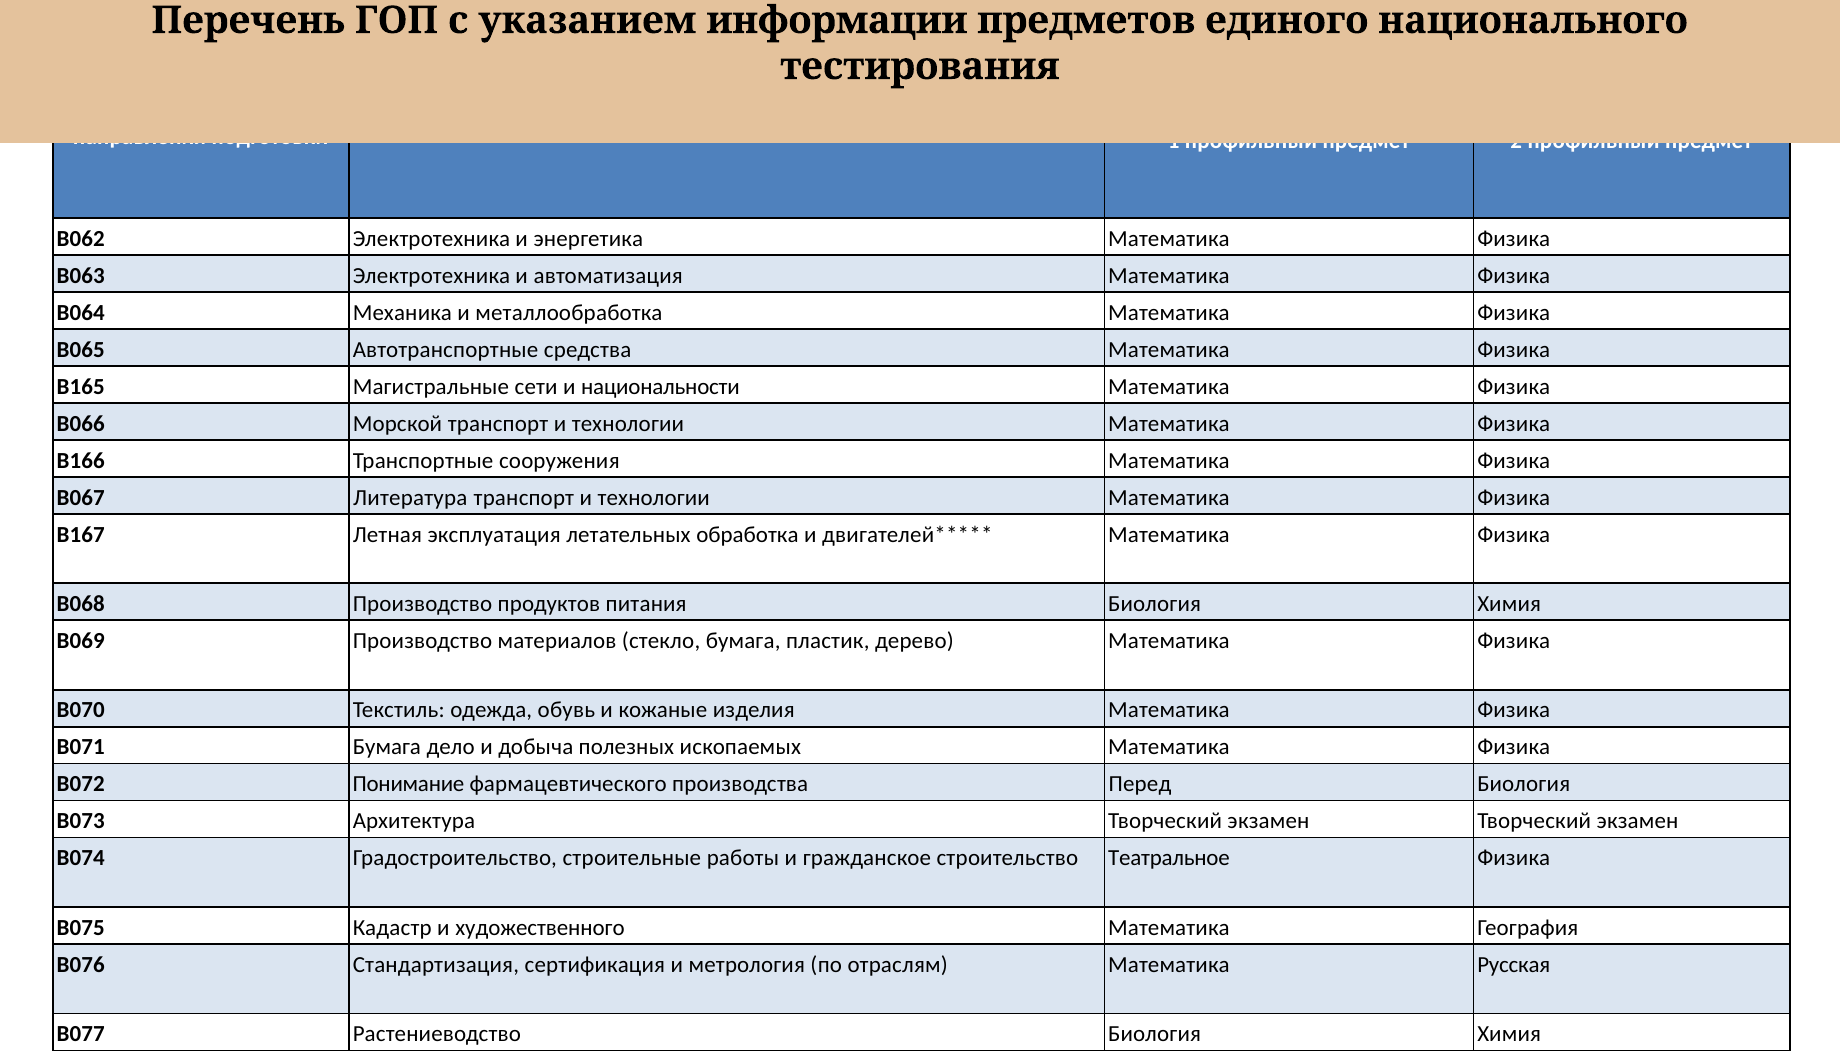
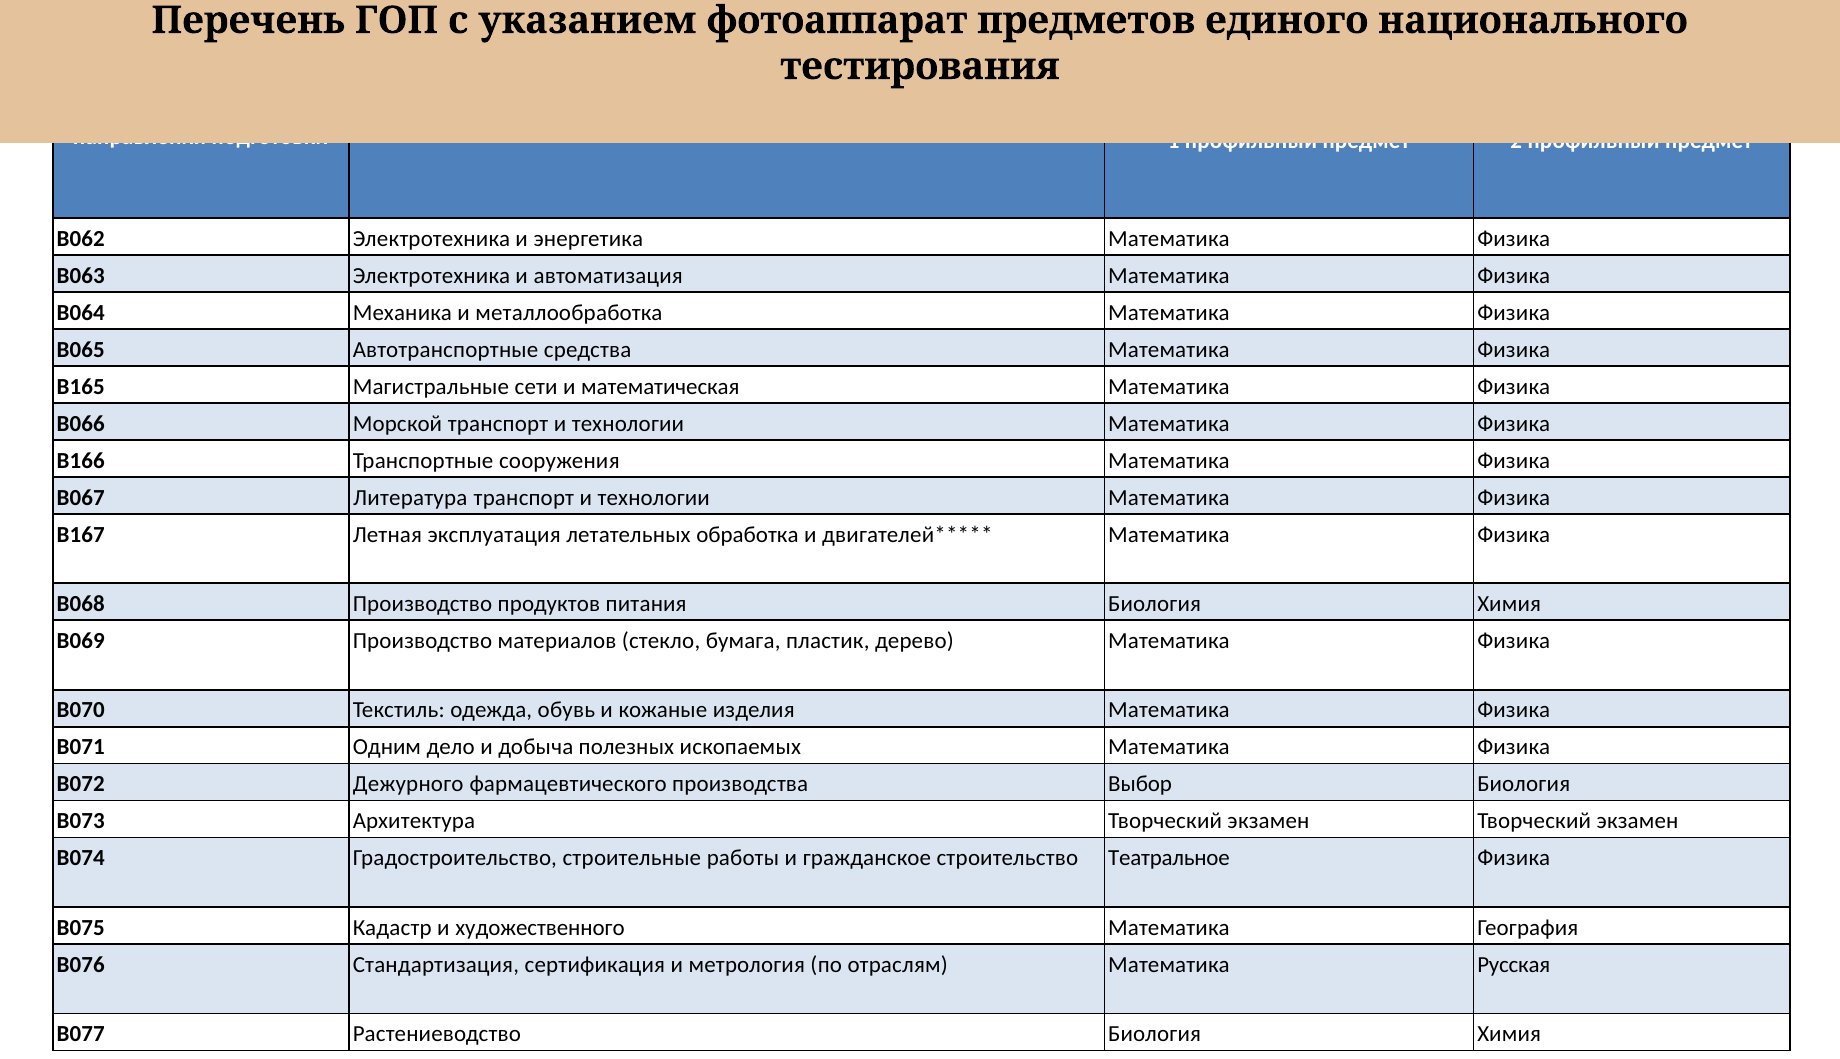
информации: информации -> фотоаппарат (837, 20)
национальности: национальности -> математическая (660, 386)
В071 Бумага: Бумага -> Одним (387, 747)
Понимание: Понимание -> Дежурного (408, 784)
Перед: Перед -> Выбор (1140, 784)
